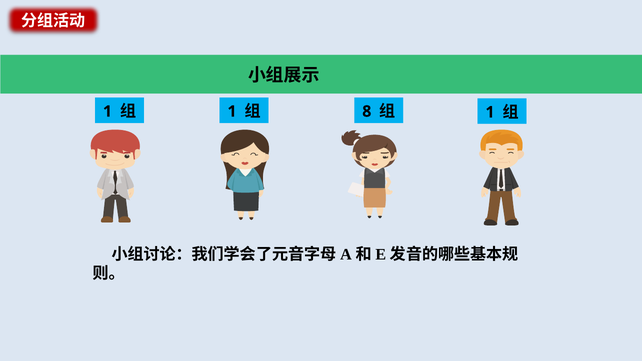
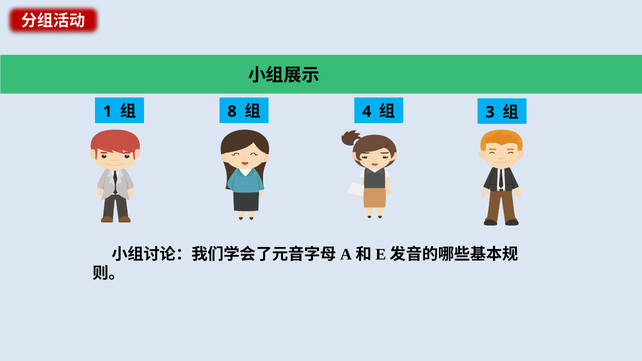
1: 1 -> 8 (232, 112)
8: 8 -> 4 (367, 112)
1: 1 -> 3 (490, 112)
